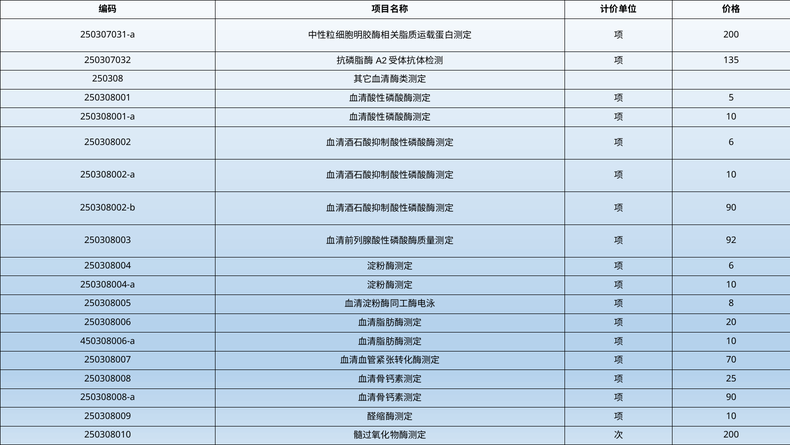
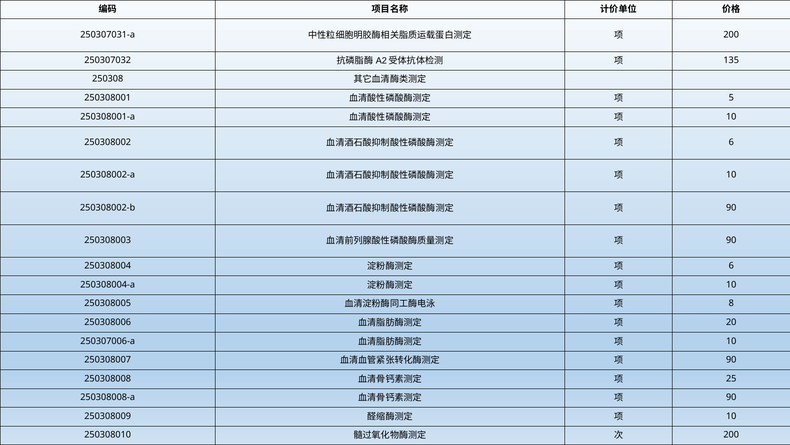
92: 92 -> 90 (731, 240)
450308006-a: 450308006-a -> 250307006-a (108, 341)
70: 70 -> 90 (731, 359)
